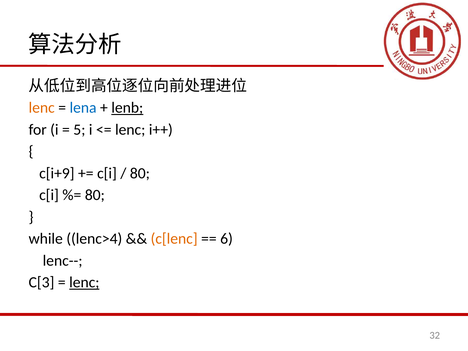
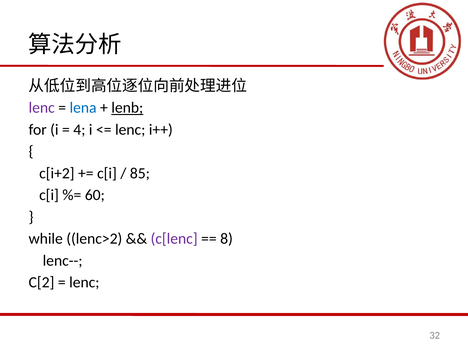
lenc colour: orange -> purple (42, 108)
5: 5 -> 4 (79, 130)
c[i+9: c[i+9 -> c[i+2 (57, 173)
80: 80 -> 85 (140, 173)
80: 80 -> 60 (95, 195)
lenc>4: lenc>4 -> lenc>2 (94, 239)
c[lenc colour: orange -> purple (174, 239)
6: 6 -> 8 (227, 239)
C[3: C[3 -> C[2 (42, 282)
lenc underline: present -> none (84, 282)
